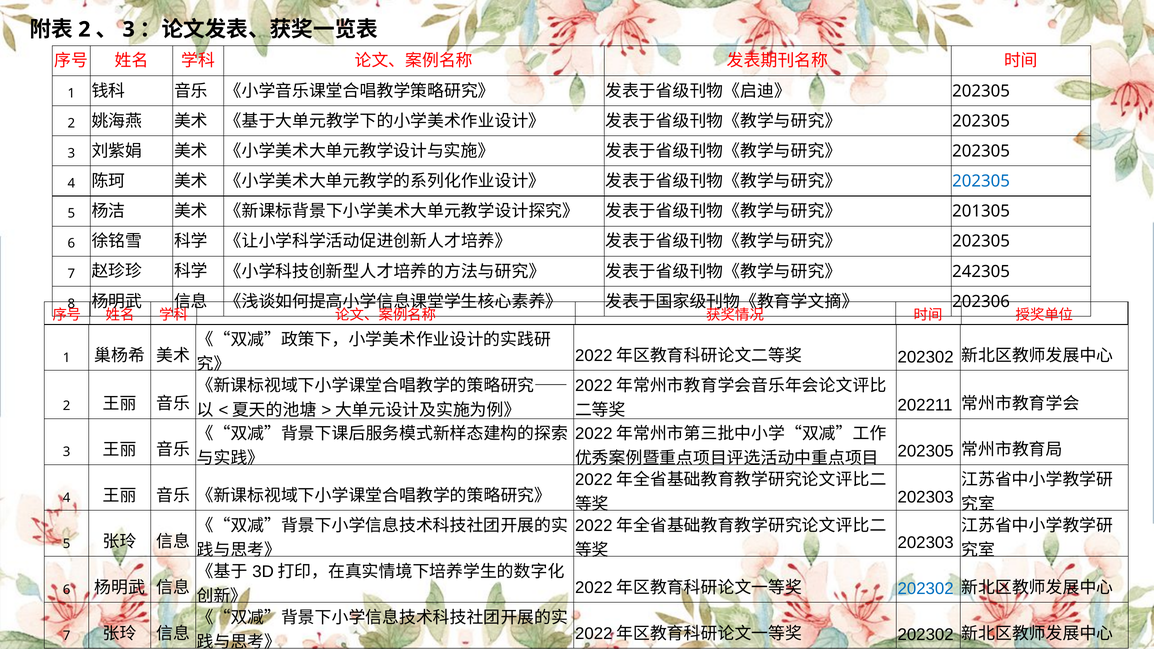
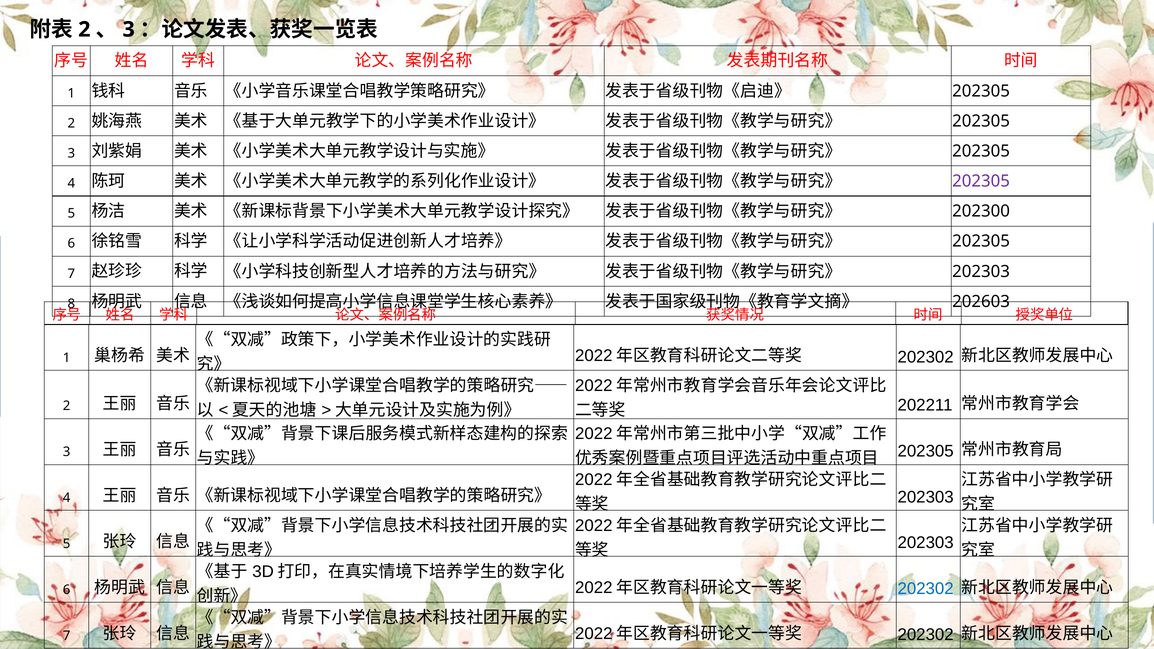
202305 colour: blue -> purple (981, 181)
201305: 201305 -> 202300 (981, 211)
242305: 242305 -> 202303 (981, 272)
202306: 202306 -> 202603 (981, 302)
